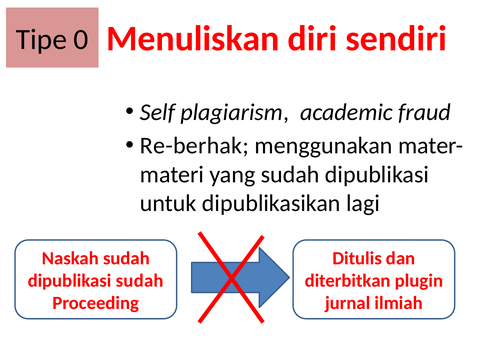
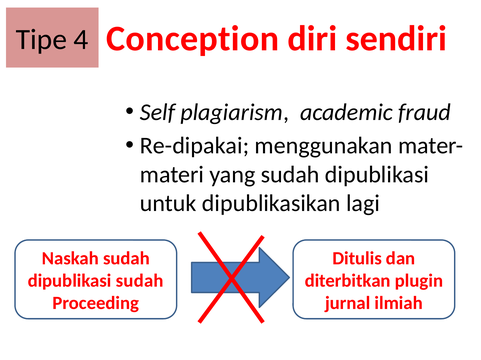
Menuliskan: Menuliskan -> Conception (193, 39)
0: 0 -> 4 (81, 40)
Re-berhak: Re-berhak -> Re-dipakai (195, 146)
